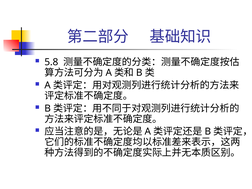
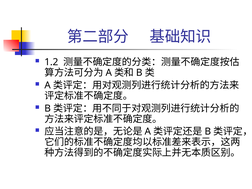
5.8: 5.8 -> 1.2 (51, 62)
